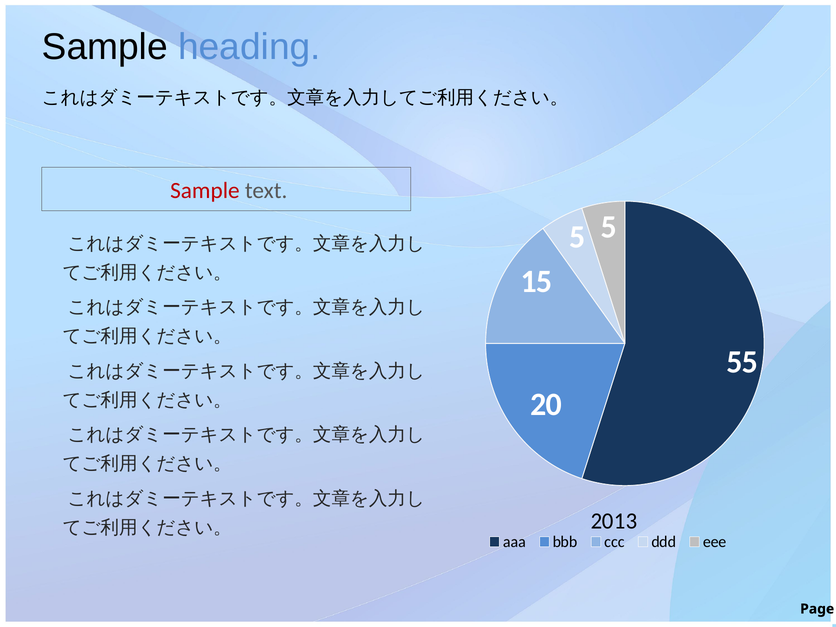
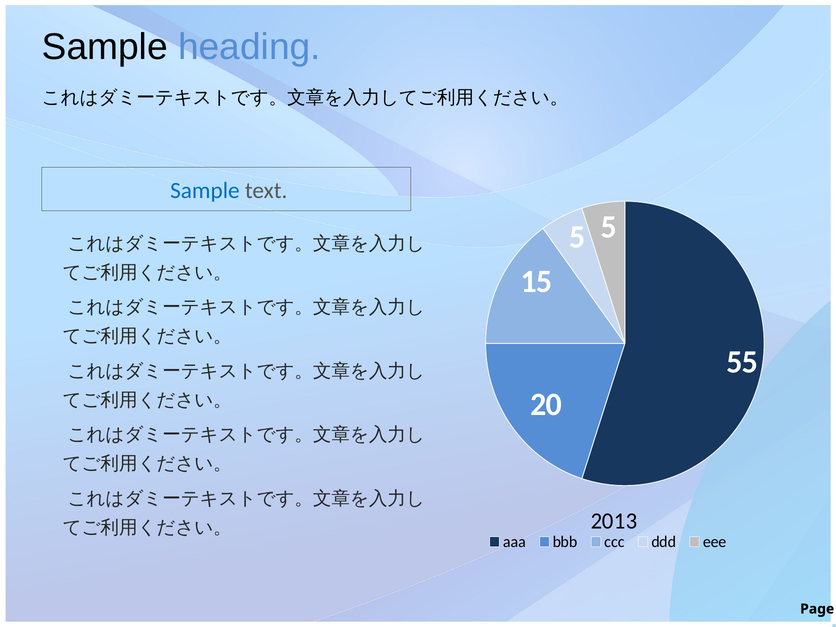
Sample colour: red -> blue (205, 191)
